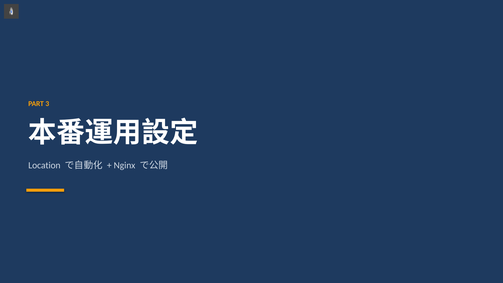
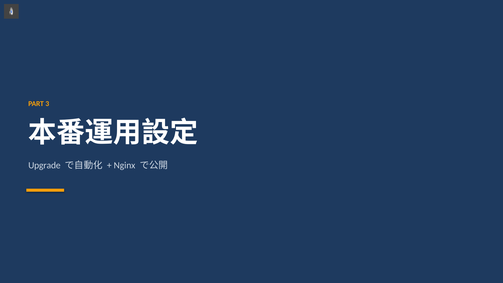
Location: Location -> Upgrade (44, 166)
